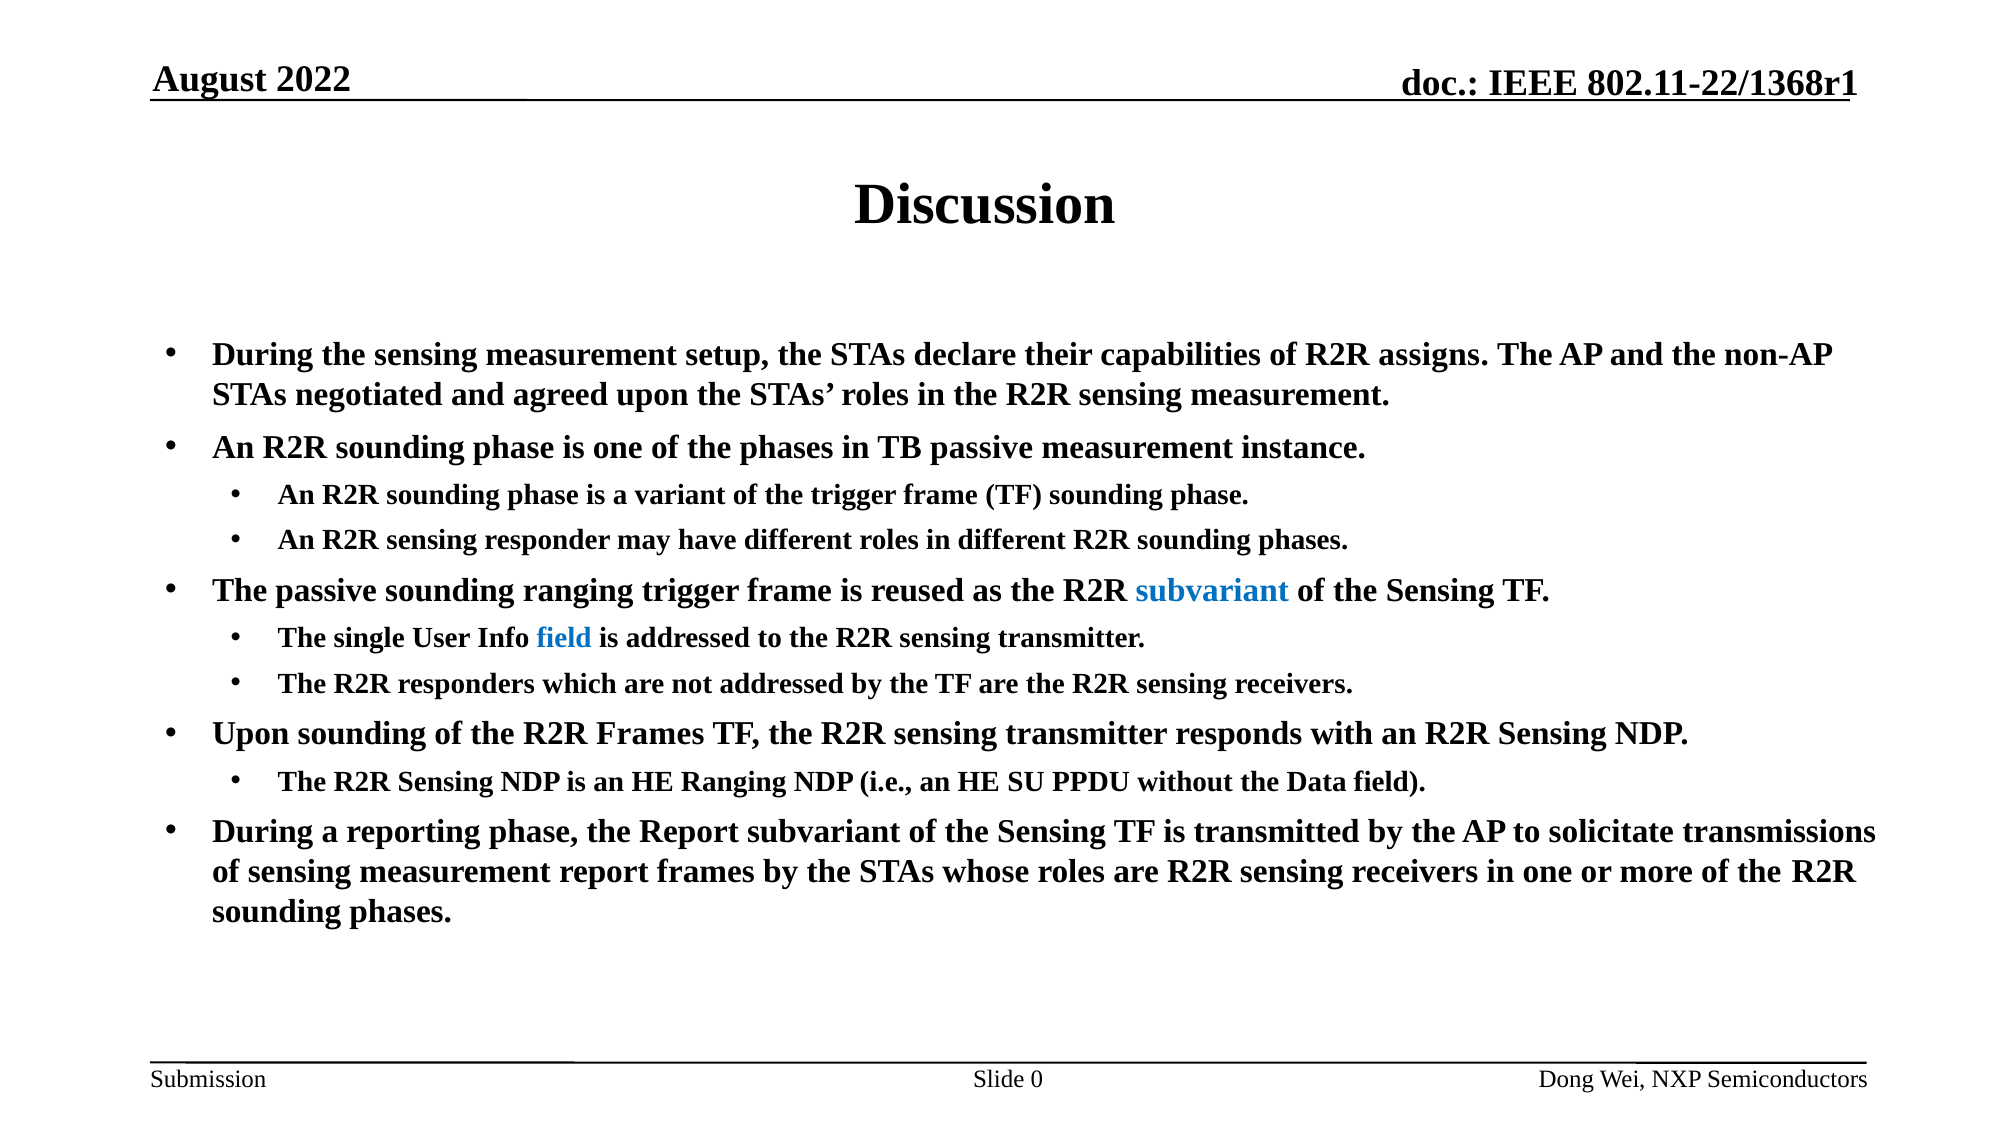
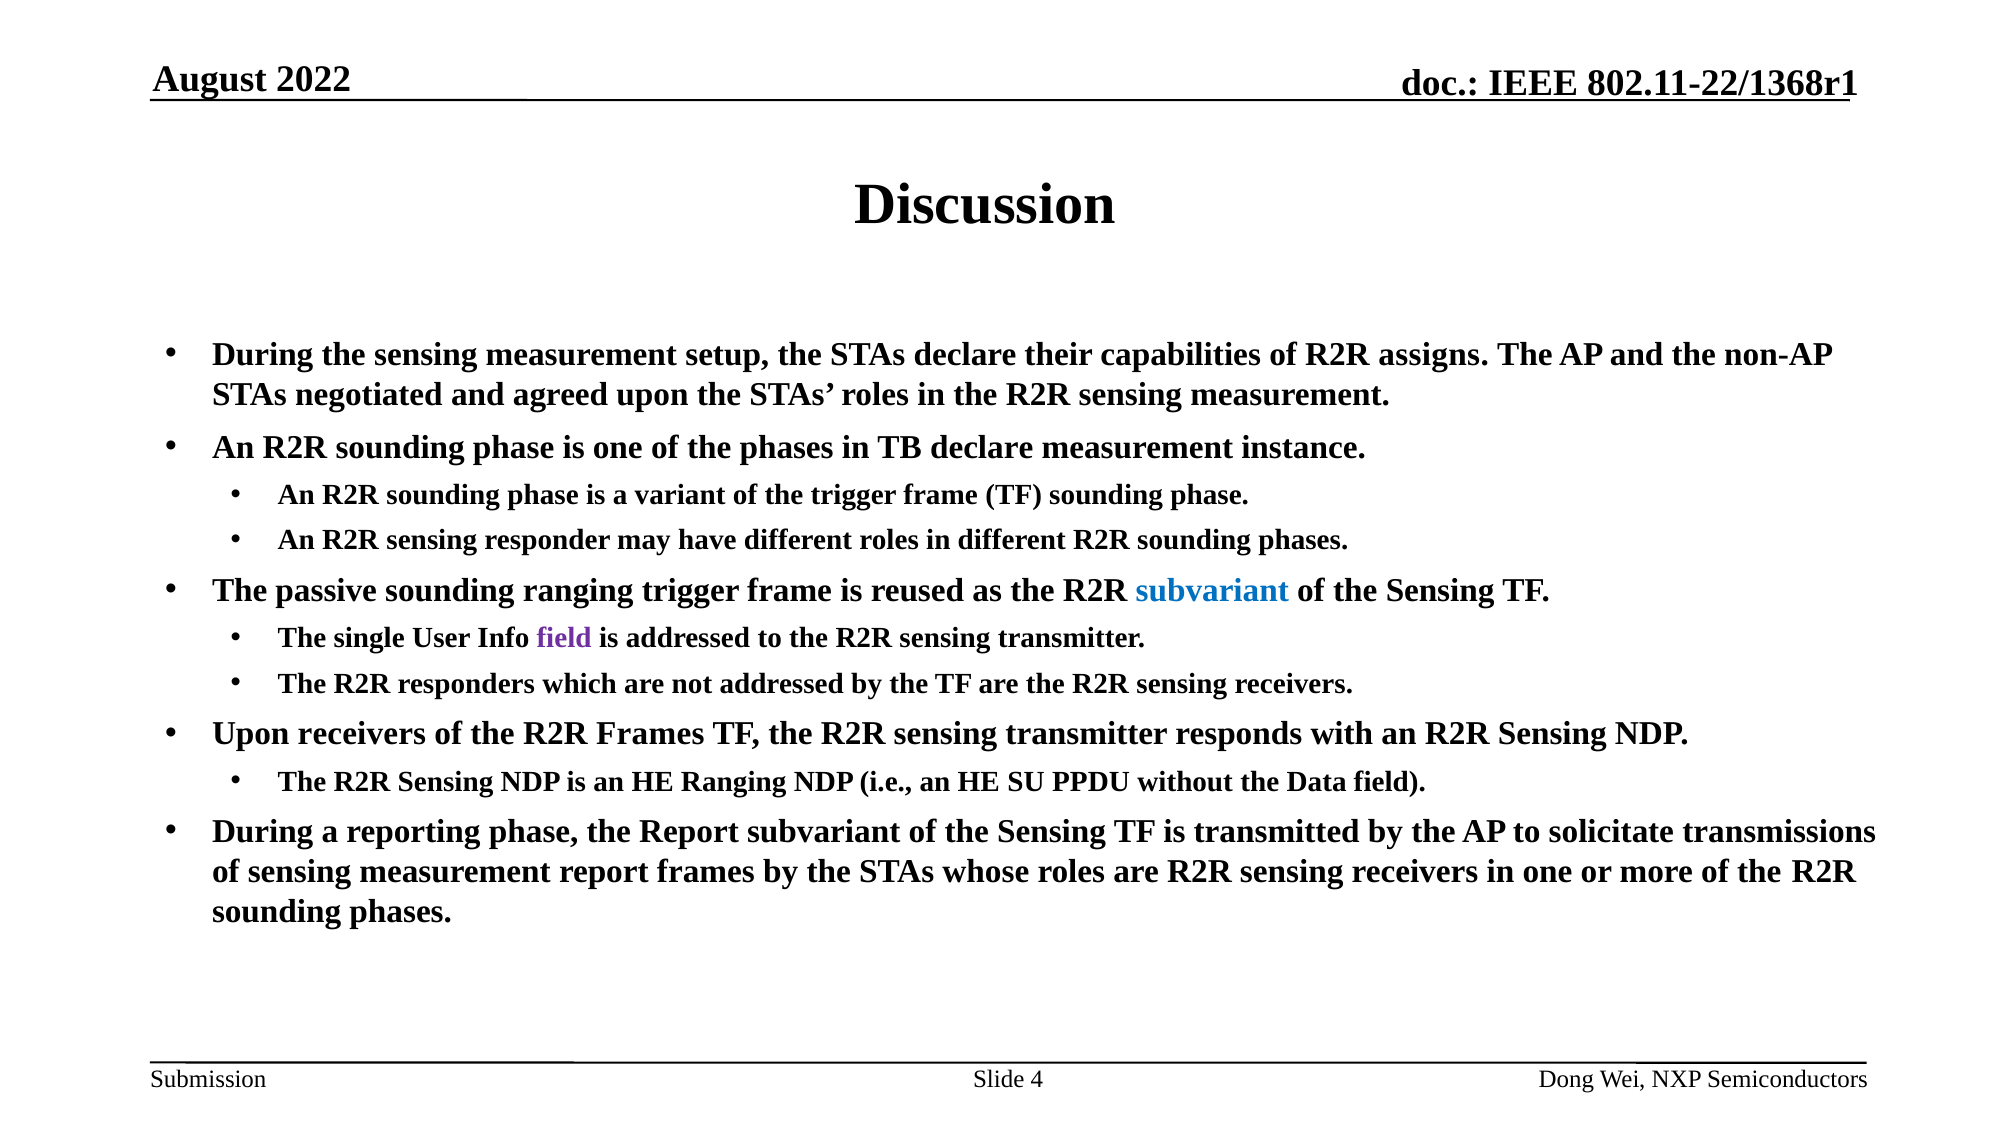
TB passive: passive -> declare (982, 447)
field colour: blue -> purple (564, 638)
Upon sounding: sounding -> receivers (362, 734)
0: 0 -> 4 (1037, 1079)
